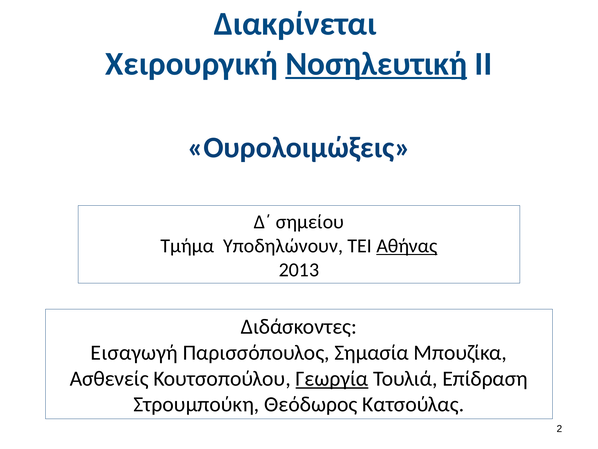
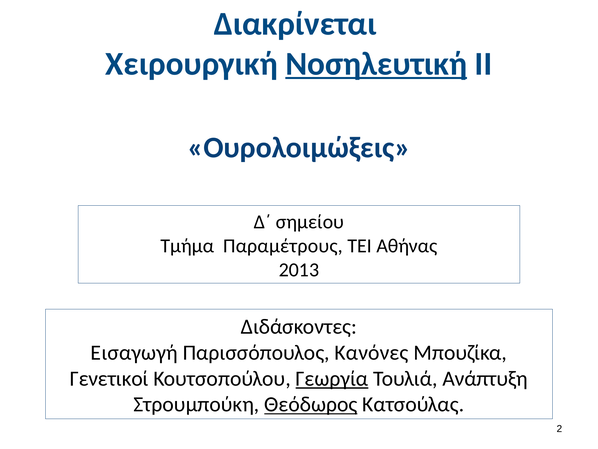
Υποδηλώνουν: Υποδηλώνουν -> Παραμέτρους (283, 246)
Αθήνας underline: present -> none (407, 246)
Σημασία: Σημασία -> Κανόνες (372, 352)
Ασθενείς: Ασθενείς -> Γενετικοί (109, 378)
Επίδραση: Επίδραση -> Ανάπτυξη (485, 378)
Θεόδωρος underline: none -> present (311, 404)
